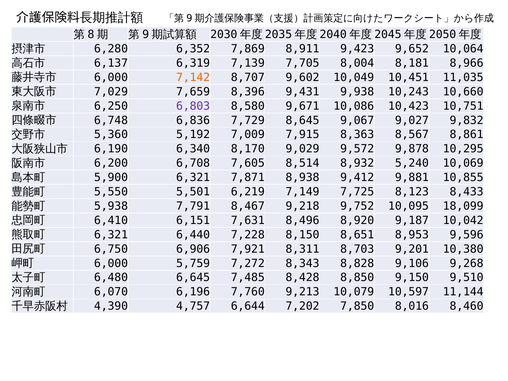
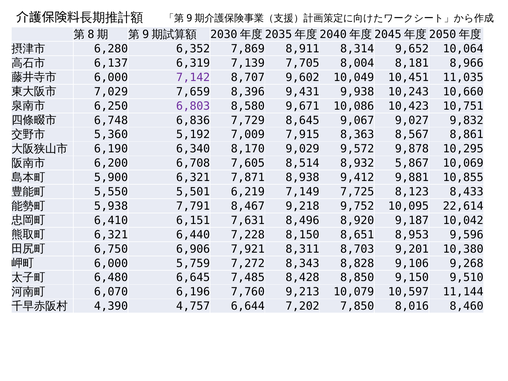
9,423: 9,423 -> 8,314 (357, 49)
7,142 colour: orange -> purple (193, 77)
5,240: 5,240 -> 5,867 (412, 163)
18,099: 18,099 -> 22,614 (463, 206)
